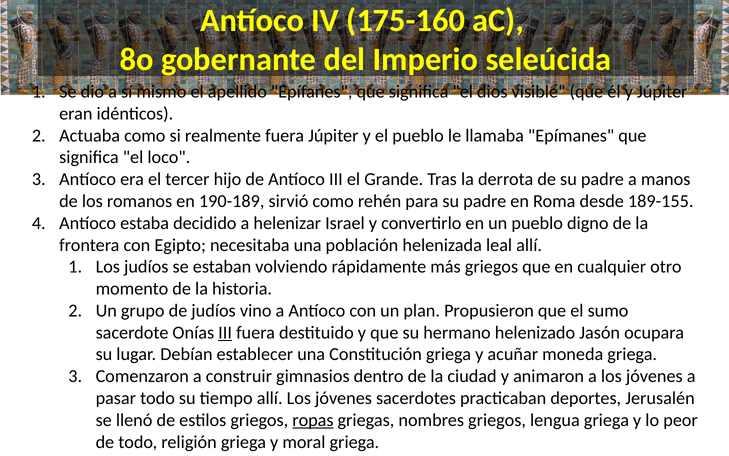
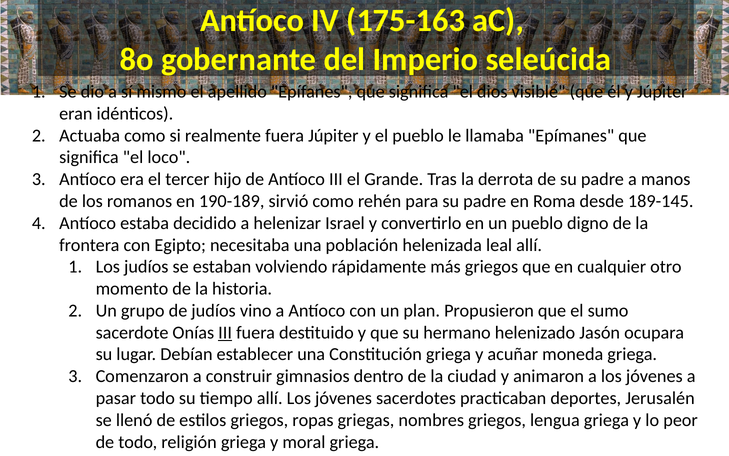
175-160: 175-160 -> 175-163 (406, 21)
189-155: 189-155 -> 189-145 (661, 201)
ropas underline: present -> none (313, 420)
